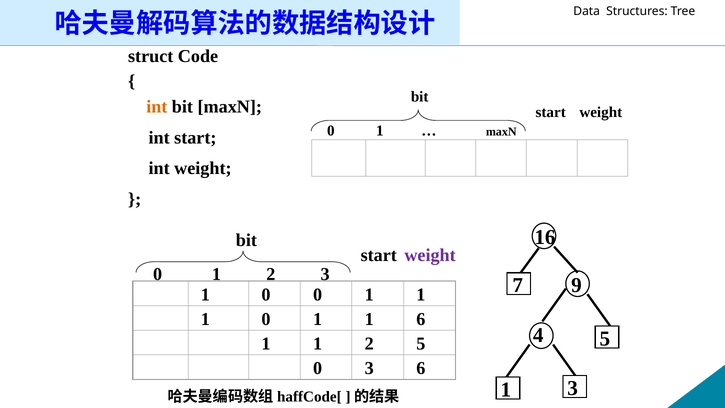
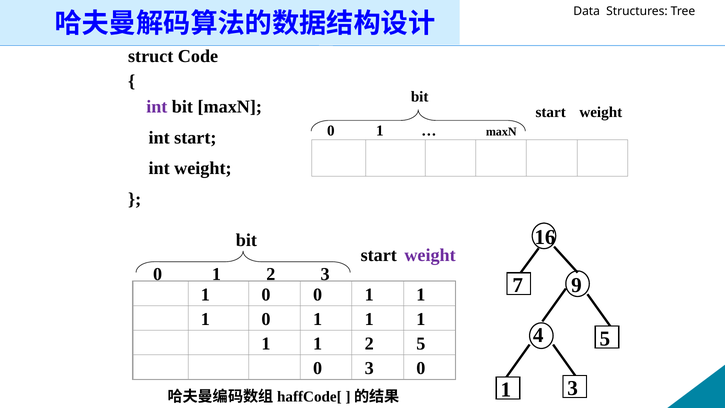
int colour: orange -> purple (157, 107)
6: 6 -> 1 (421, 319)
3 6: 6 -> 0 (421, 368)
